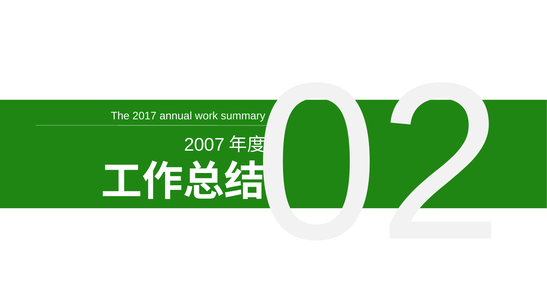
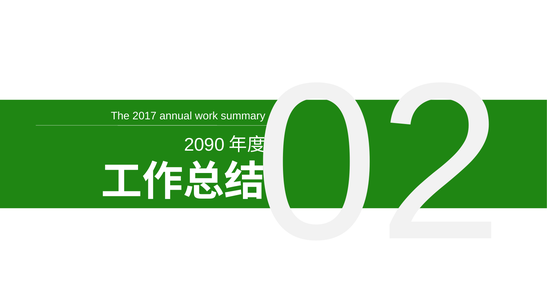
2007: 2007 -> 2090 (204, 145)
